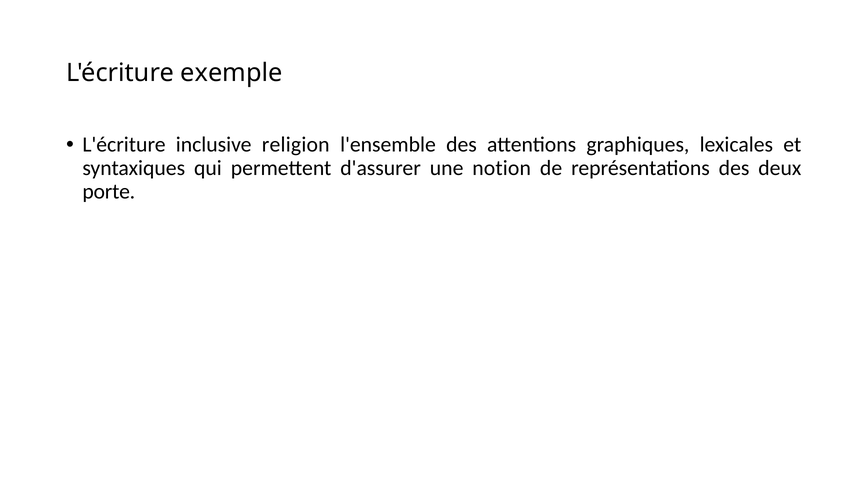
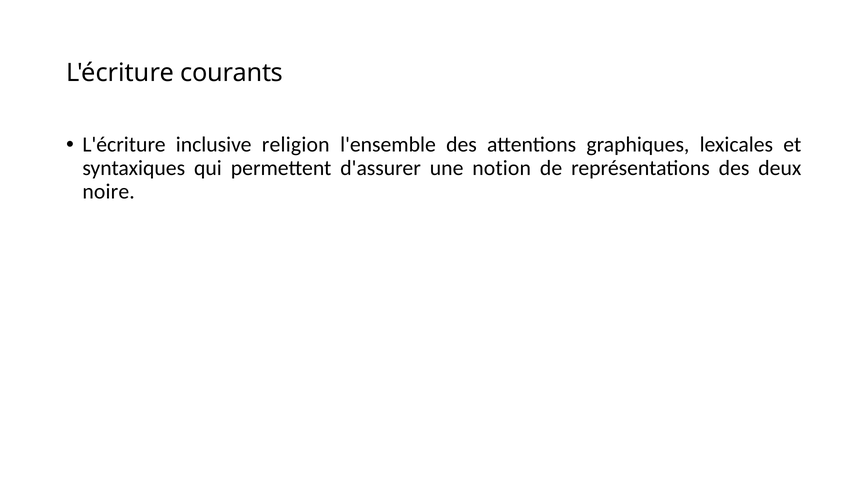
exemple: exemple -> courants (232, 73)
porte: porte -> noire (109, 192)
